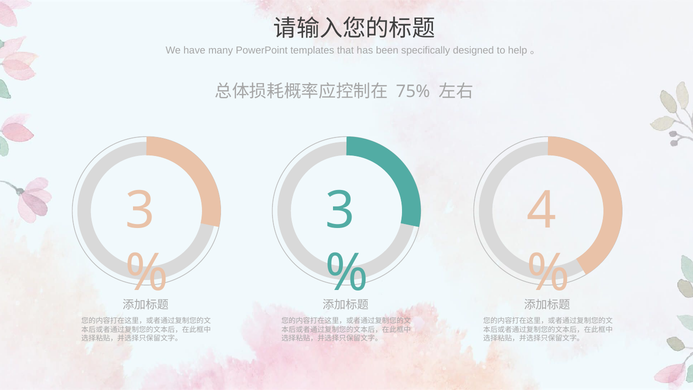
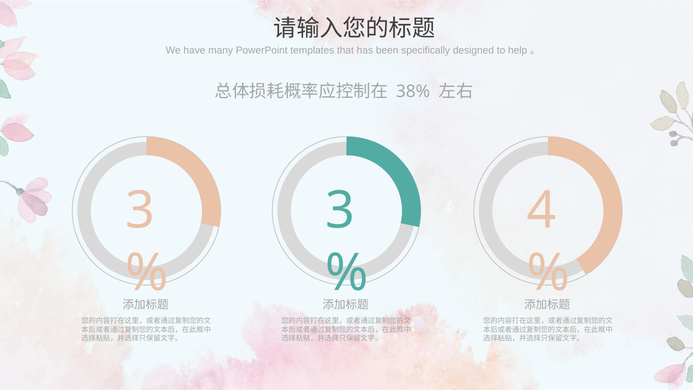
75%: 75% -> 38% (413, 91)
